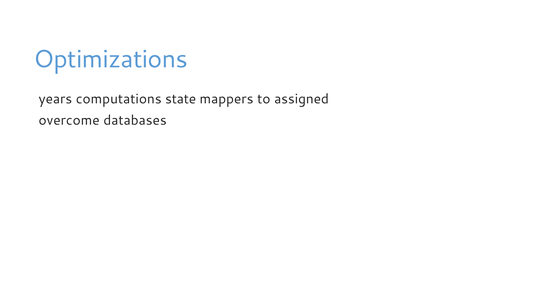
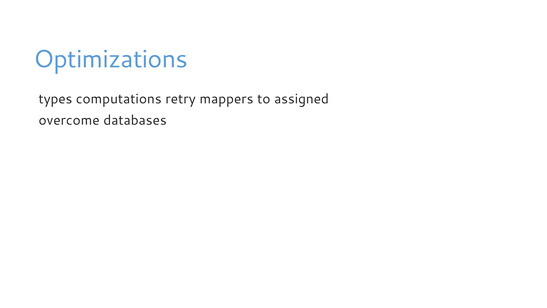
years: years -> types (55, 99)
state: state -> retry (181, 99)
